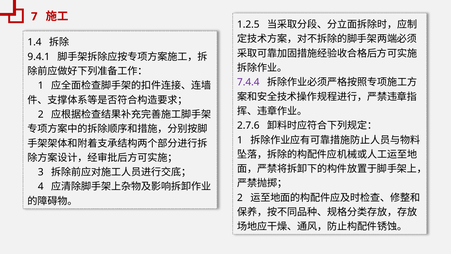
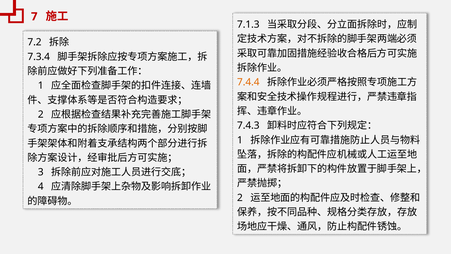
1.2.5: 1.2.5 -> 7.1.3 (248, 25)
1.4: 1.4 -> 7.2 (35, 42)
9.4.1: 9.4.1 -> 7.3.4 (39, 57)
7.4.4 colour: purple -> orange (248, 82)
2.7.6: 2.7.6 -> 7.4.3 (248, 125)
